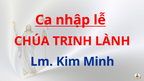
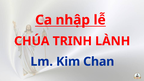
Minh: Minh -> Chan (99, 62)
